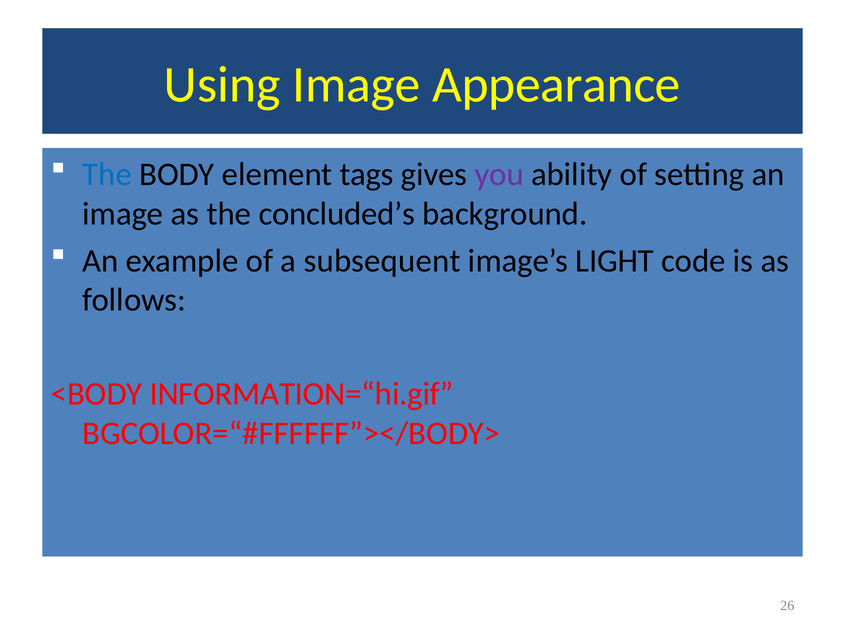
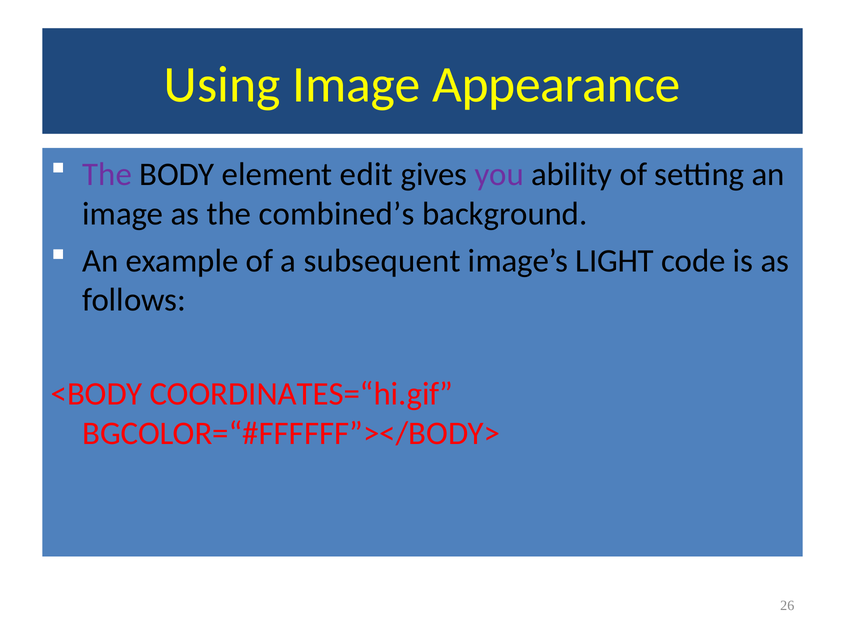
The colour: blue -> purple (107, 174)
tags: tags -> edit (366, 174)
concluded’s: concluded’s -> combined’s (337, 214)
INFORMATION=“hi.gif: INFORMATION=“hi.gif -> COORDINATES=“hi.gif (301, 394)
